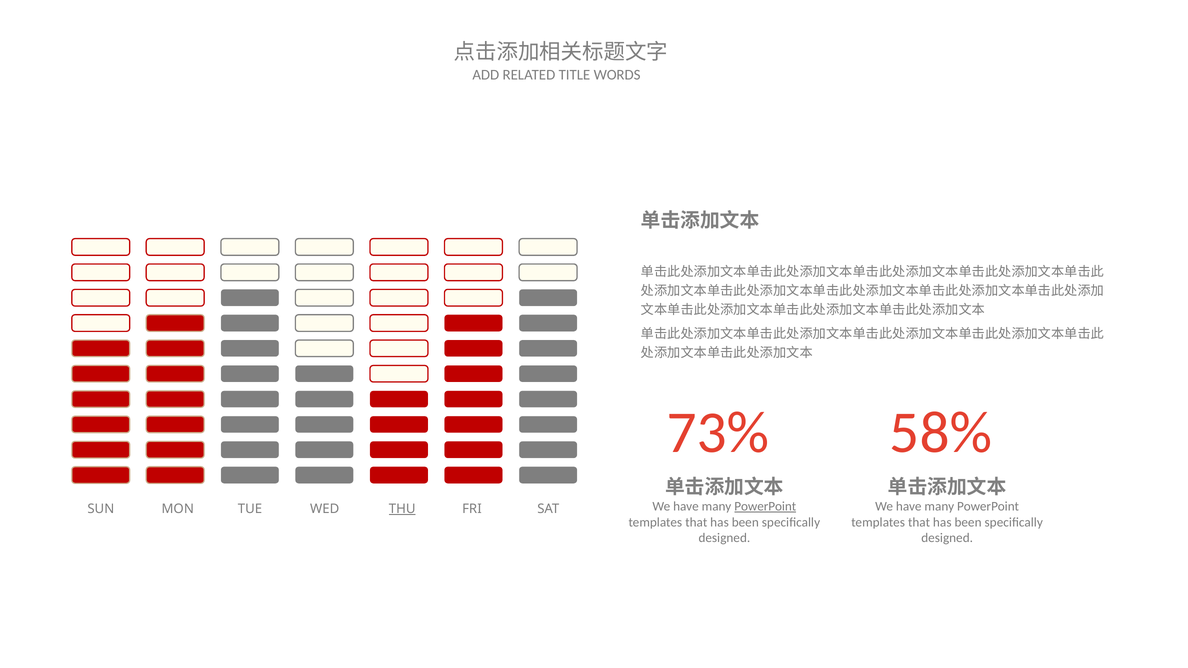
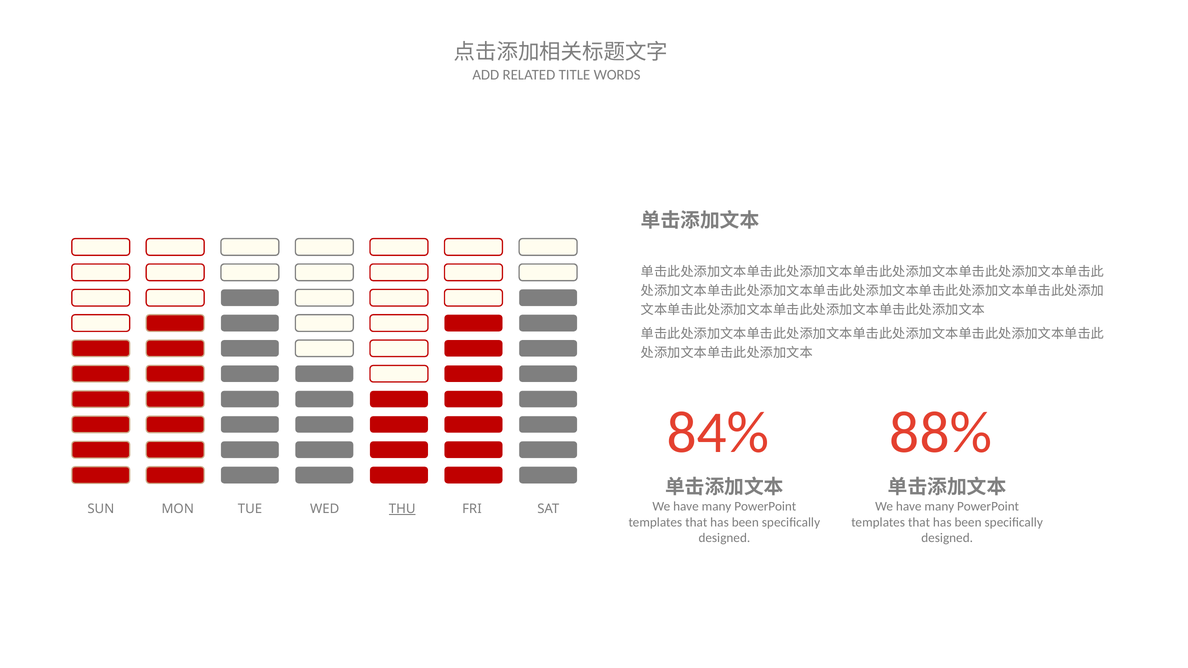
73%: 73% -> 84% (718, 433)
58%: 58% -> 88% (941, 433)
PowerPoint underline: present -> none (765, 507)
